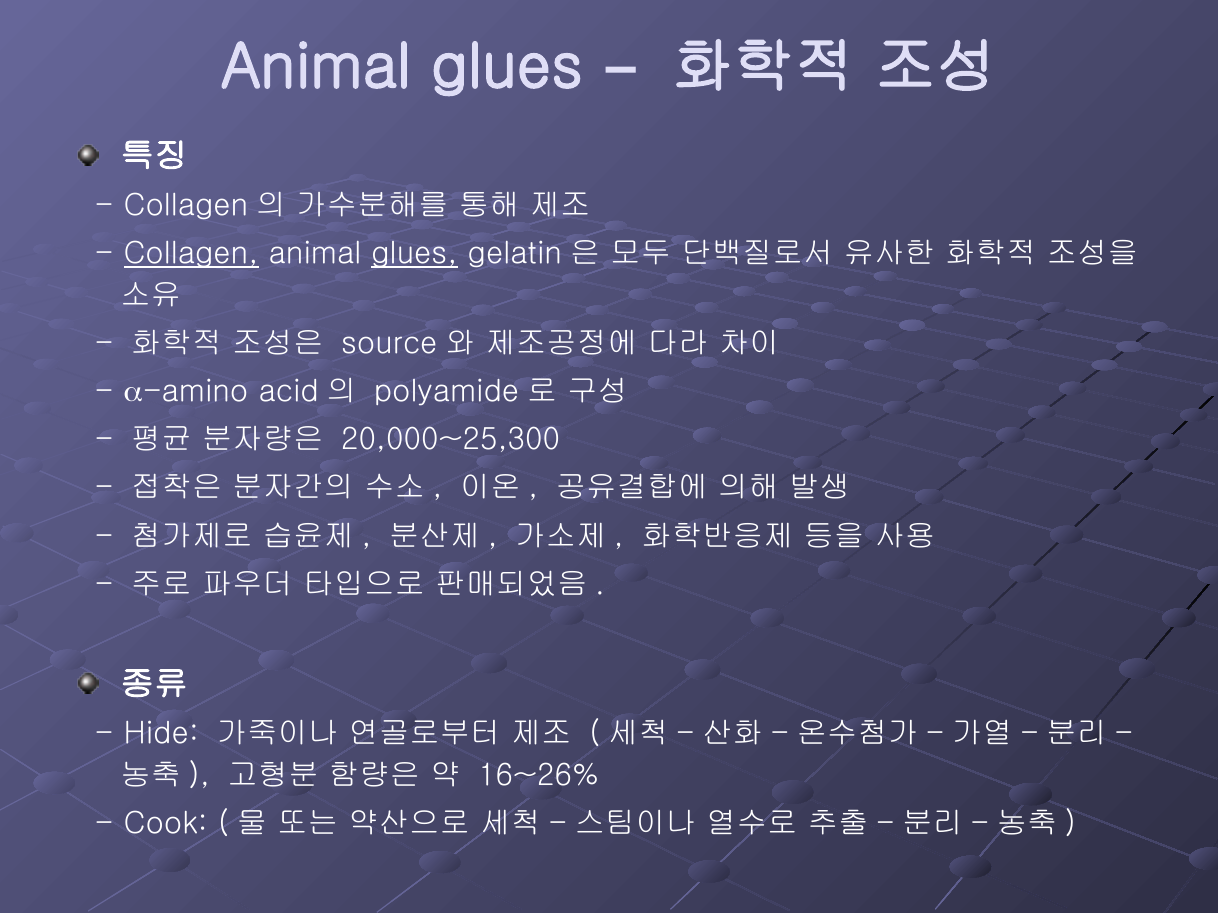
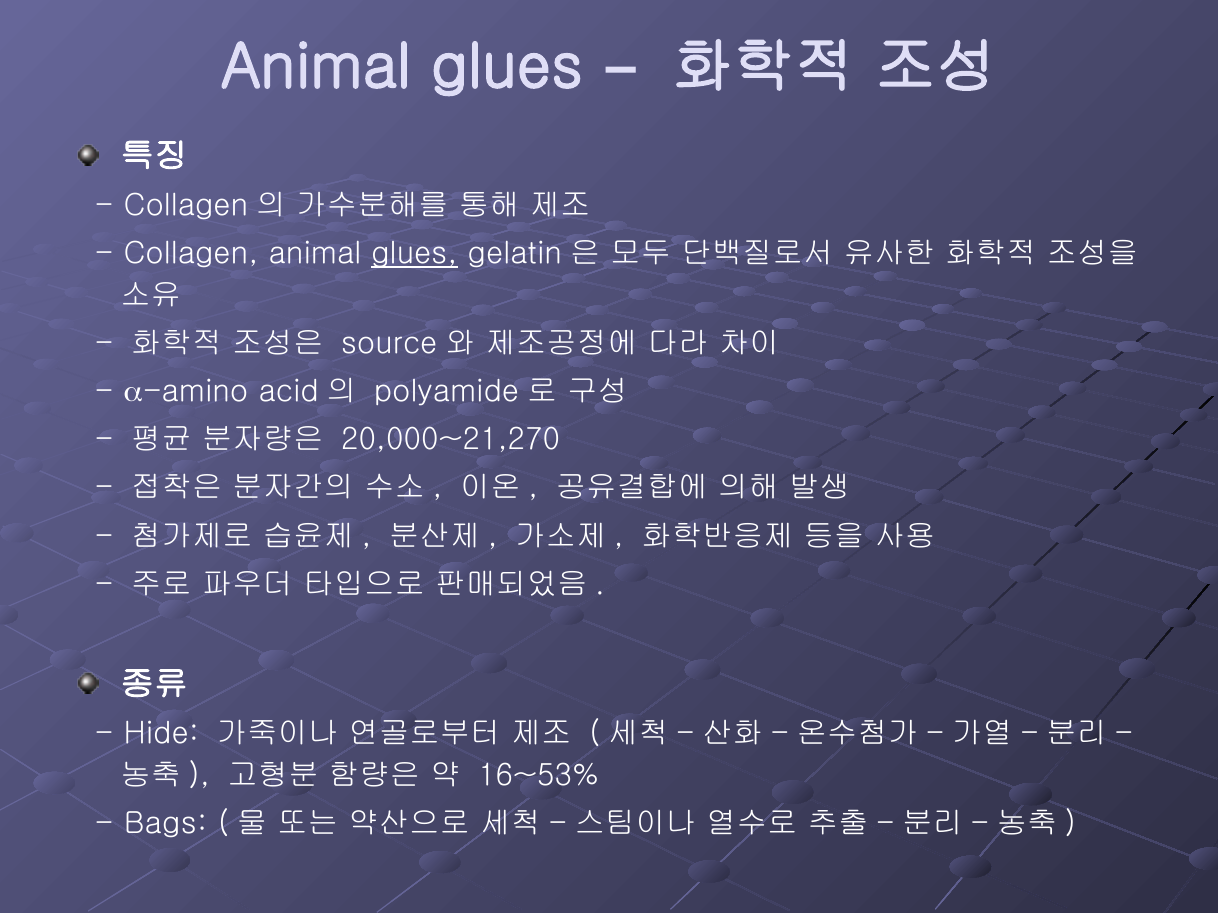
Collagen underline: present -> none (191, 254)
20,000~25,300: 20,000~25,300 -> 20,000~21,270 (451, 440)
16~26%: 16~26% -> 16~53% (538, 776)
Cook: Cook -> Bags (166, 824)
